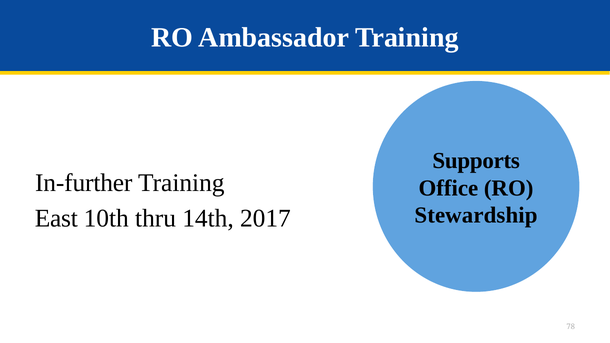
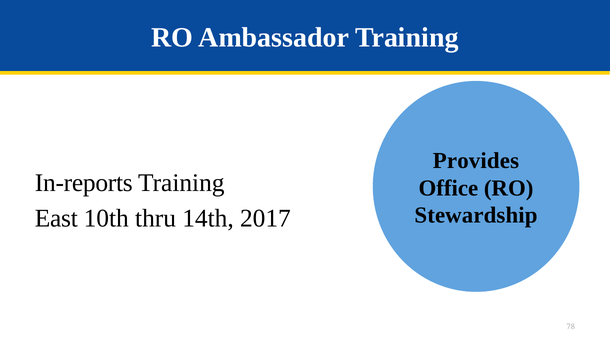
Supports: Supports -> Provides (476, 161)
In-further: In-further -> In-reports (84, 183)
